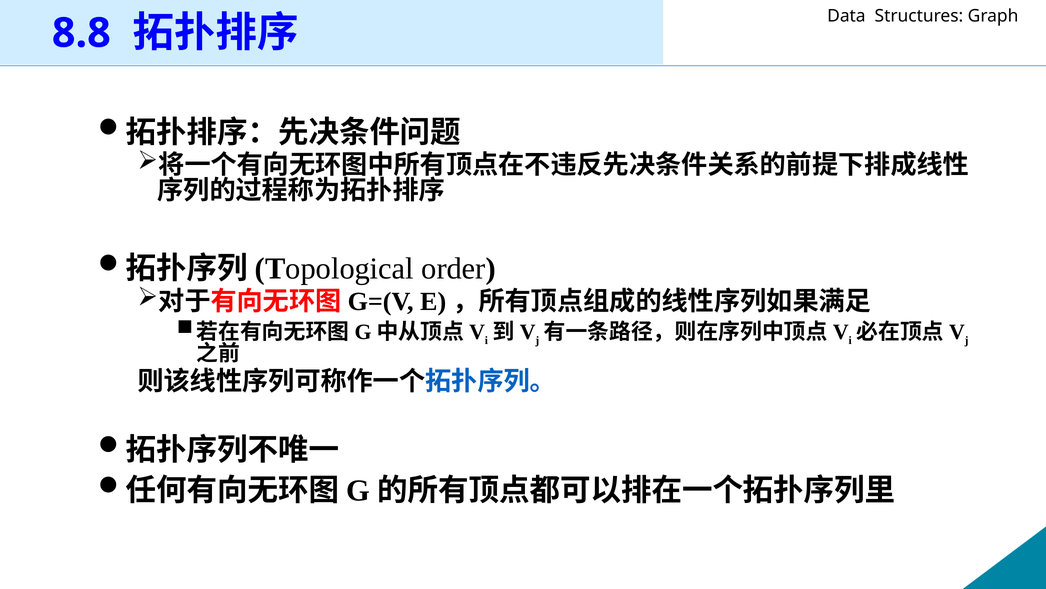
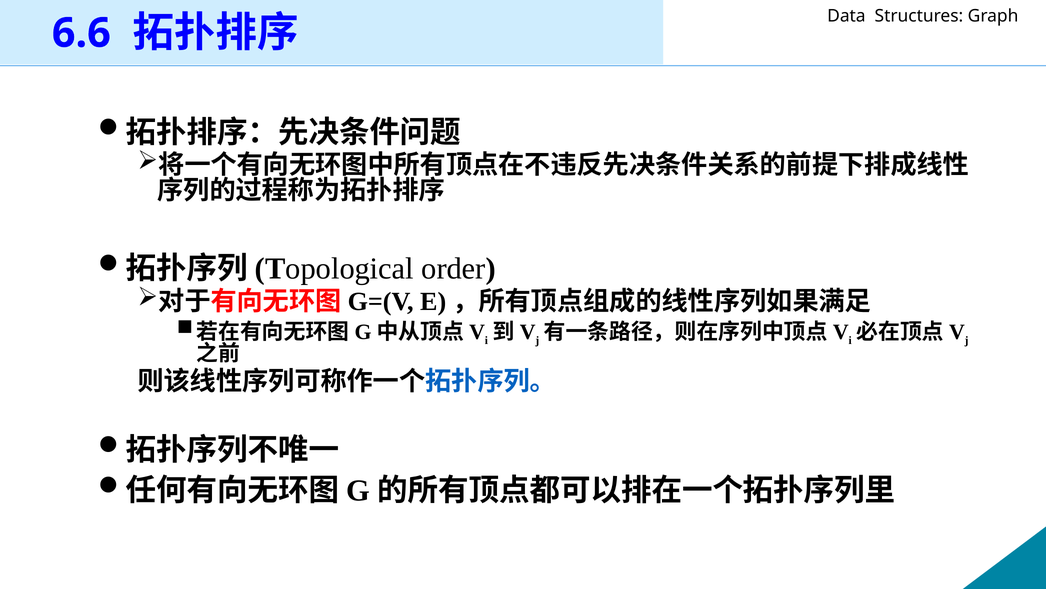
8.8: 8.8 -> 6.6 (81, 33)
